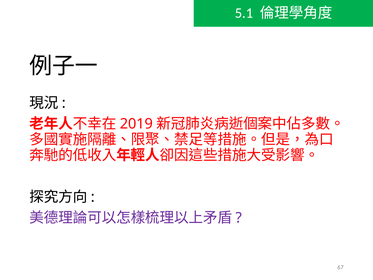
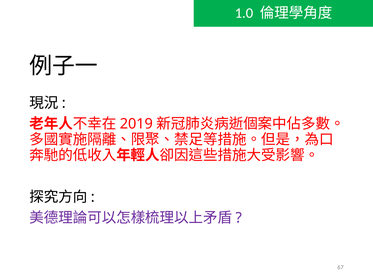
5.1: 5.1 -> 1.0 (244, 13)
